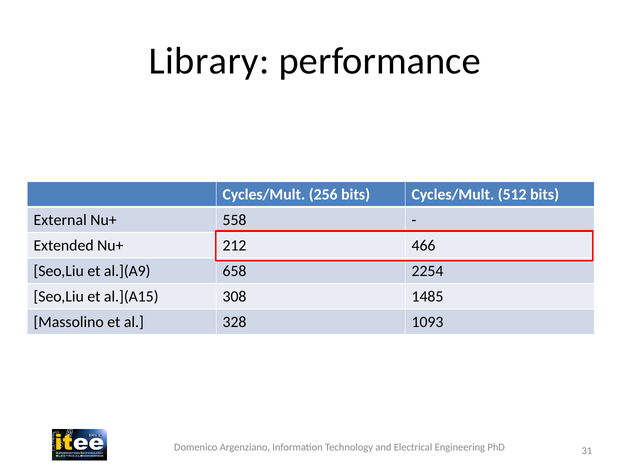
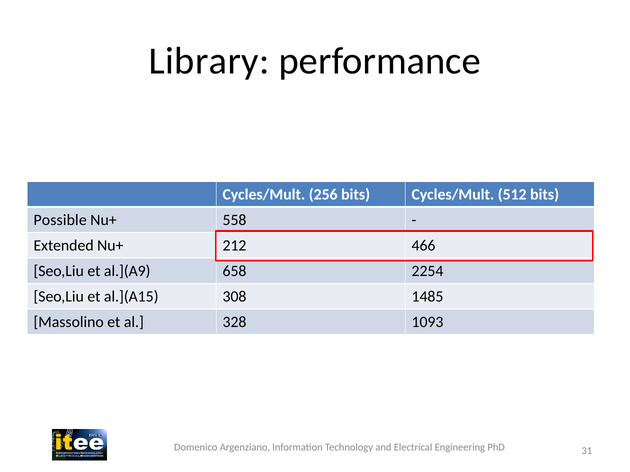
External: External -> Possible (60, 220)
